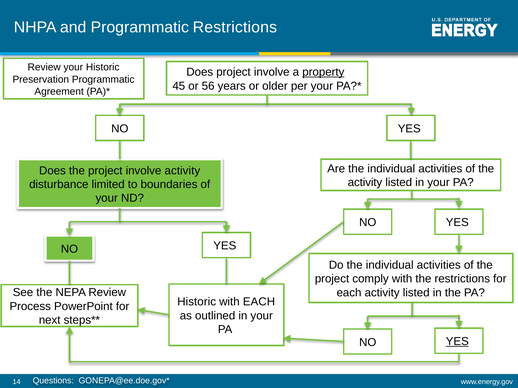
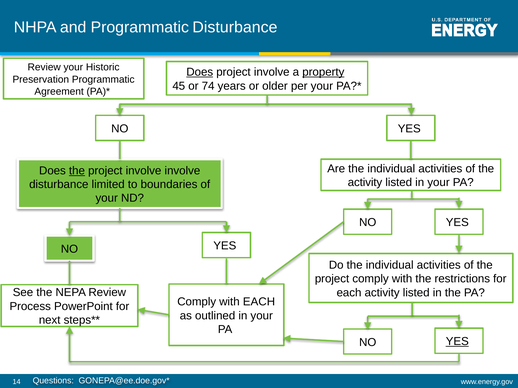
Programmatic Restrictions: Restrictions -> Disturbance (235, 27)
Does underline: none -> present (200, 72)
56: 56 -> 74 (208, 86)
the underline: none -> present (77, 171)
involve activity: activity -> involve (182, 171)
Historic: Historic -> Comply (197, 302)
